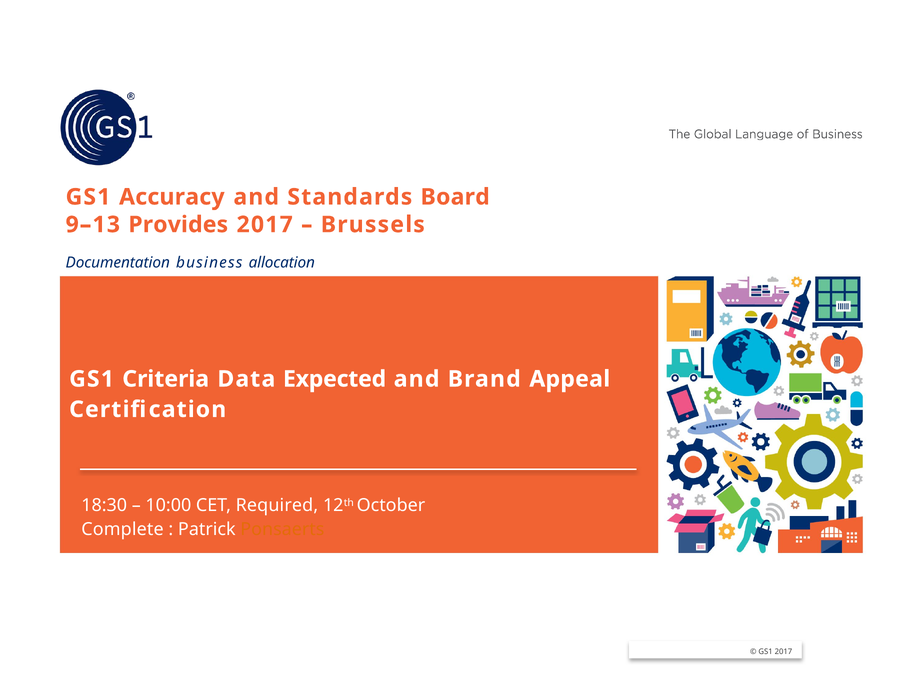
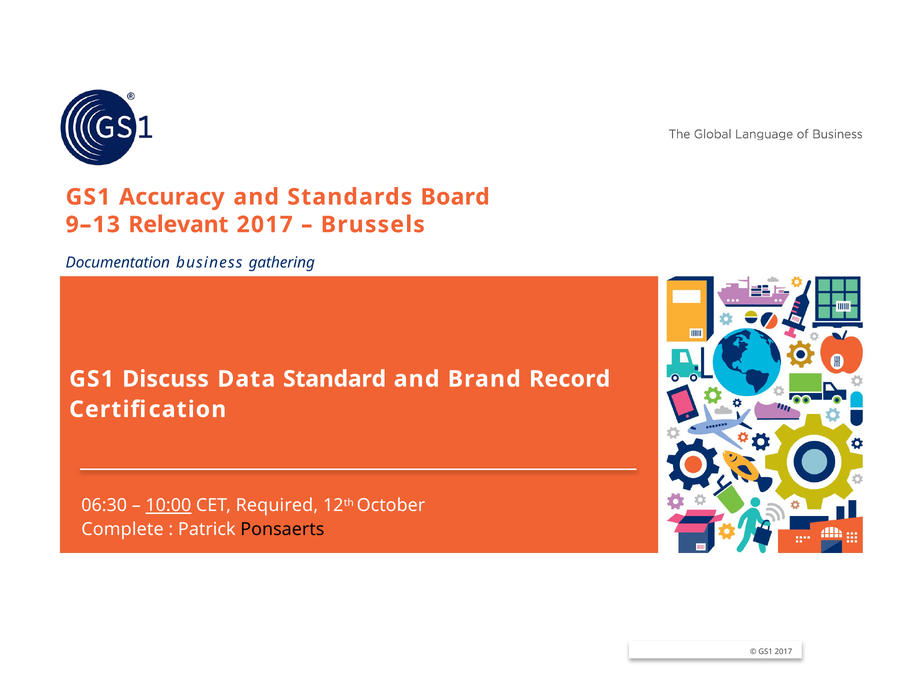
Provides: Provides -> Relevant (178, 225)
allocation: allocation -> gathering (282, 263)
Criteria: Criteria -> Discuss (166, 379)
Expected: Expected -> Standard (335, 379)
Appeal: Appeal -> Record (570, 379)
18:30: 18:30 -> 06:30 (104, 506)
10:00 underline: none -> present (168, 506)
Ponsaerts colour: orange -> black (282, 530)
